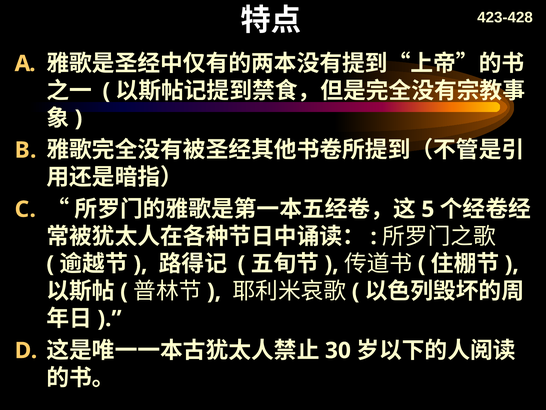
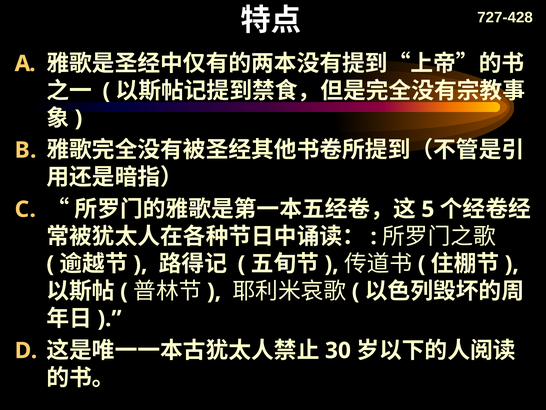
423-428: 423-428 -> 727-428 (505, 17)
